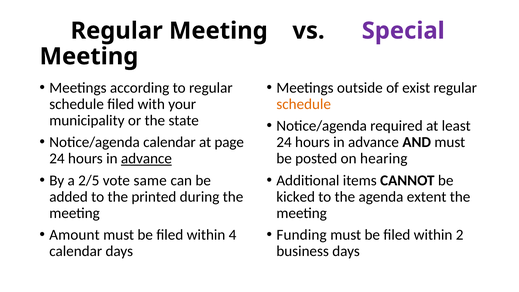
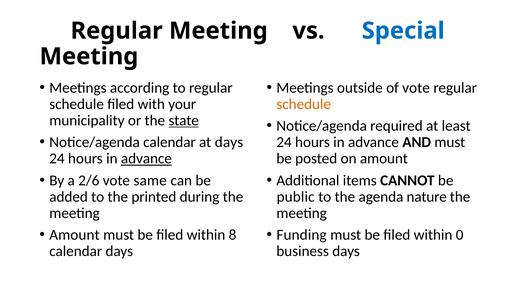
Special colour: purple -> blue (403, 31)
of exist: exist -> vote (416, 88)
state underline: none -> present (184, 120)
at page: page -> days (229, 142)
on hearing: hearing -> amount (384, 159)
2/5: 2/5 -> 2/6 (89, 180)
kicked: kicked -> public (296, 197)
extent: extent -> nature (427, 197)
4: 4 -> 8 (233, 235)
2: 2 -> 0 (460, 235)
